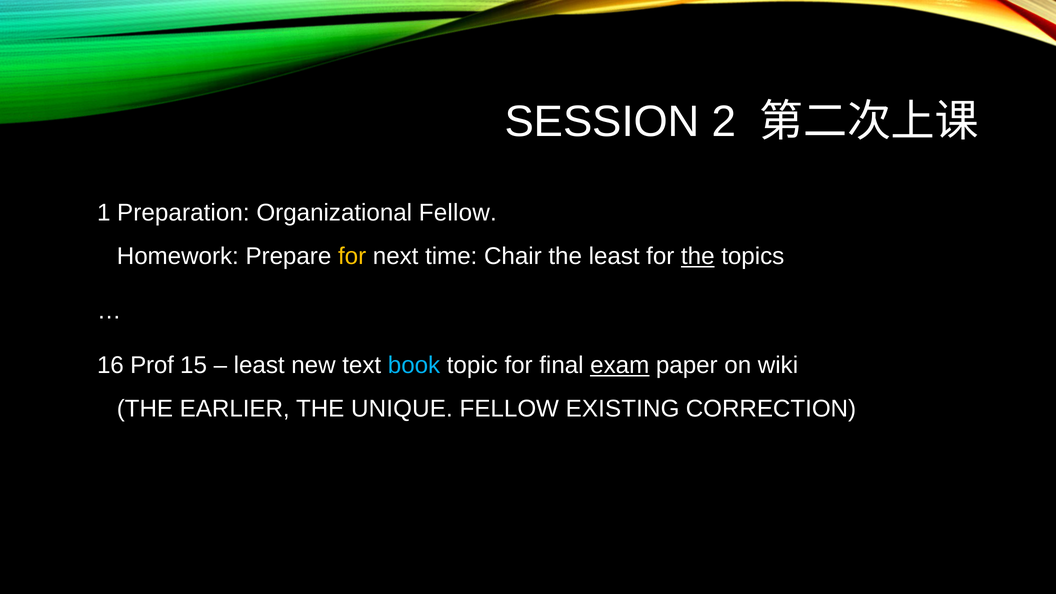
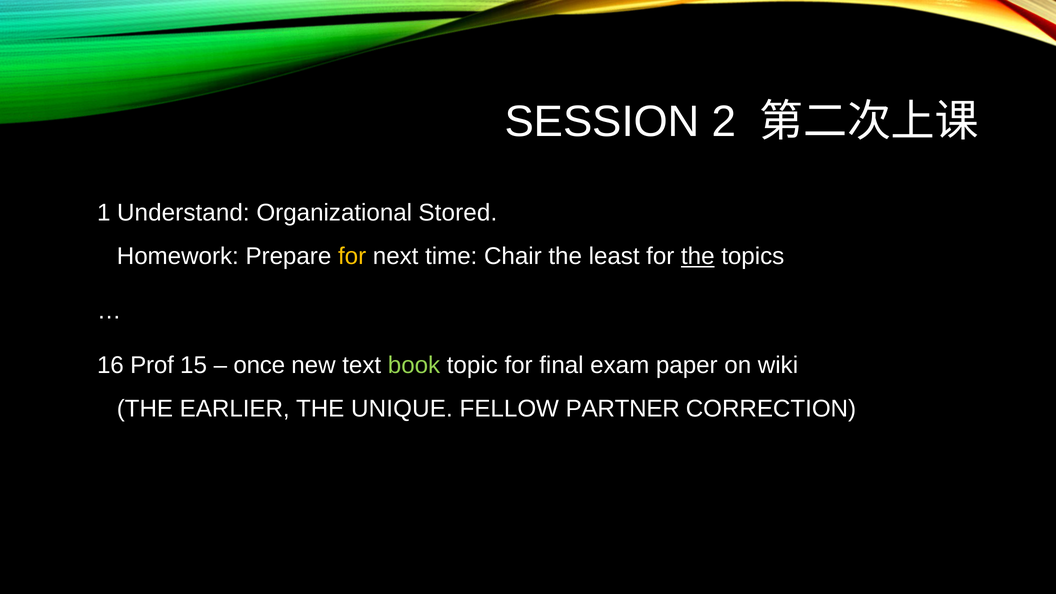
Preparation: Preparation -> Understand (183, 213)
Organizational Fellow: Fellow -> Stored (458, 213)
least: least -> once (259, 365)
book colour: light blue -> light green (414, 365)
exam underline: present -> none (620, 365)
EXISTING: EXISTING -> PARTNER (623, 409)
